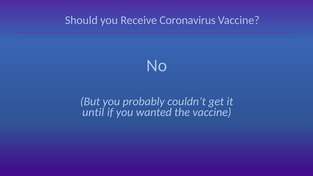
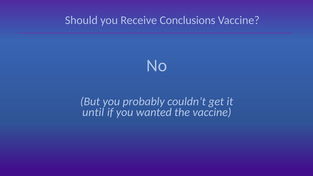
Coronavirus: Coronavirus -> Conclusions (188, 20)
